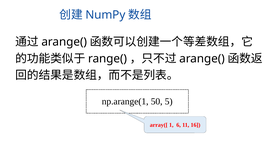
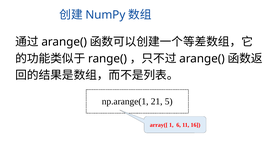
50: 50 -> 21 (157, 102)
